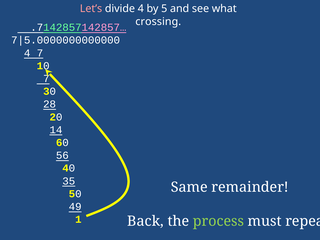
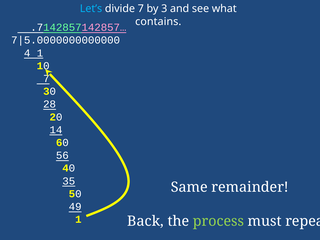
Let’s colour: pink -> light blue (91, 9)
divide 4: 4 -> 7 (141, 9)
5: 5 -> 3 (164, 9)
crossing: crossing -> contains (158, 22)
4 7: 7 -> 1 (40, 53)
